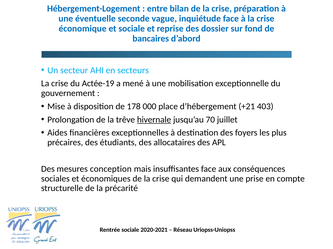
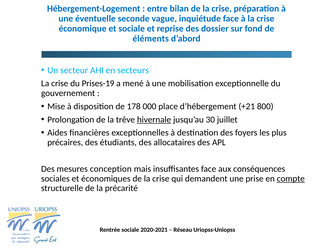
bancaires: bancaires -> éléments (151, 39)
Actée-19: Actée-19 -> Prises-19 (98, 84)
403: 403 -> 800 (265, 107)
70: 70 -> 30 (210, 120)
compte underline: none -> present (291, 179)
